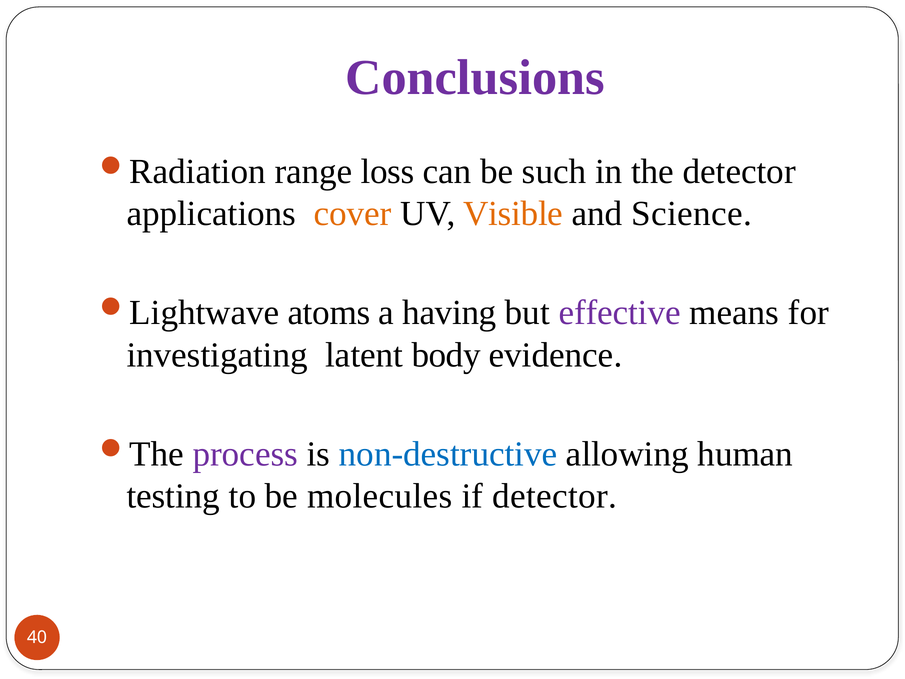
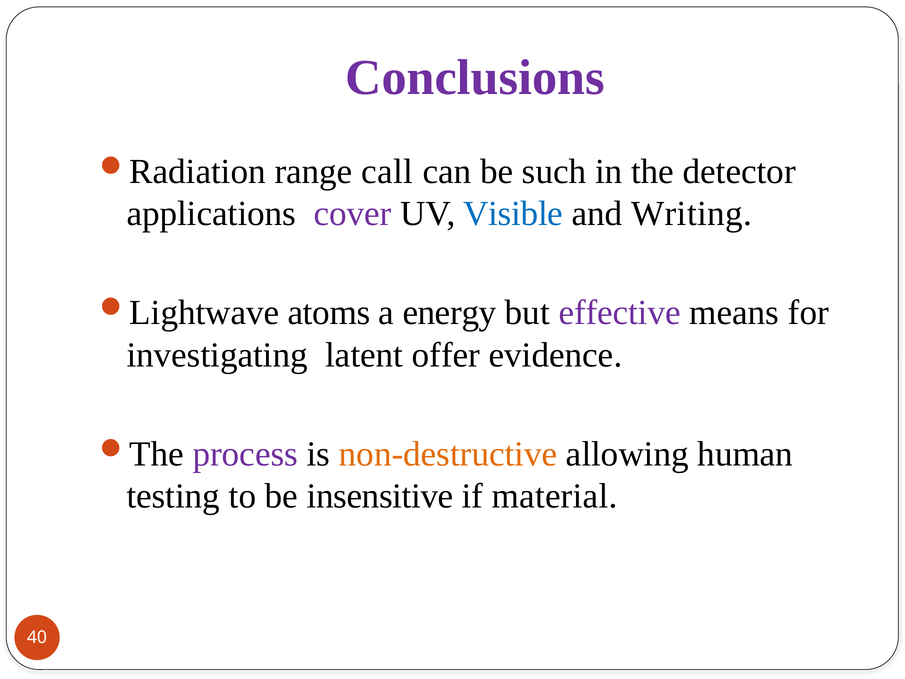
loss: loss -> call (387, 171)
cover colour: orange -> purple (353, 214)
Visible colour: orange -> blue (513, 214)
Science: Science -> Writing (692, 214)
having: having -> energy (449, 313)
body: body -> offer (446, 355)
non-destructive colour: blue -> orange (448, 454)
molecules: molecules -> insensitive (380, 496)
if detector: detector -> material (555, 496)
